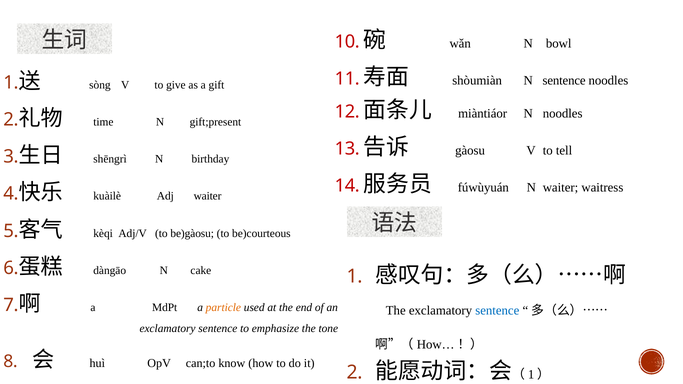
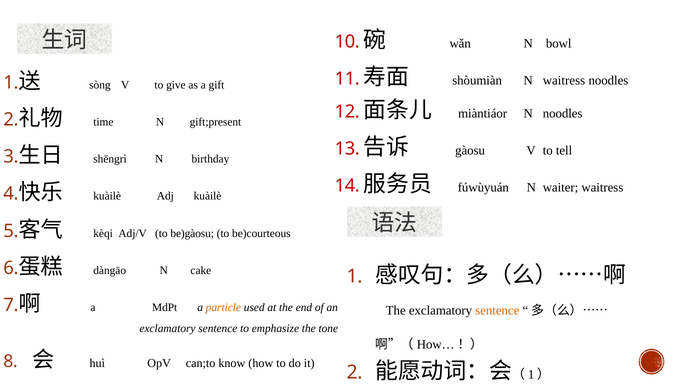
N sentence: sentence -> waitress (564, 81)
Adj waiter: waiter -> kuàilè (208, 196)
sentence colour: blue -> orange (497, 311)
